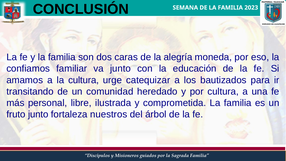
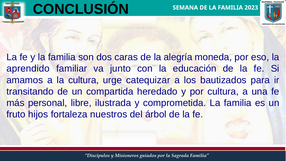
confiamos: confiamos -> aprendido (28, 69)
comunidad: comunidad -> compartida (110, 91)
fruto junto: junto -> hijos (38, 114)
